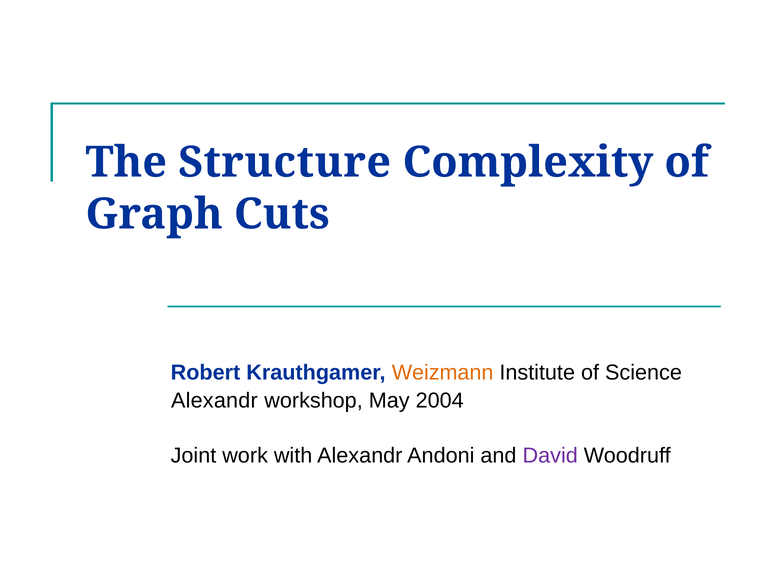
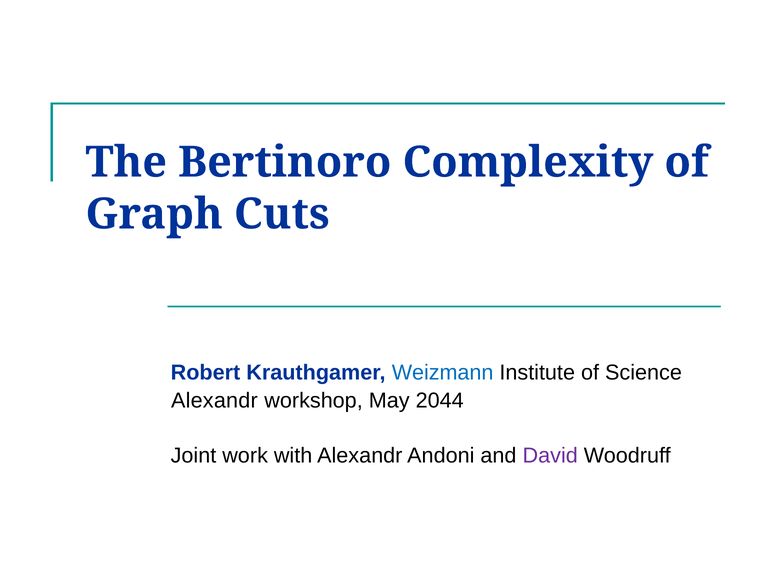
Structure: Structure -> Bertinoro (285, 162)
Weizmann colour: orange -> blue (443, 373)
2004: 2004 -> 2044 (440, 400)
